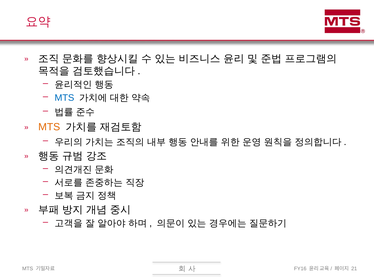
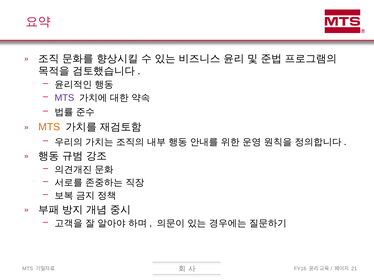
MTS colour: blue -> purple (64, 98)
